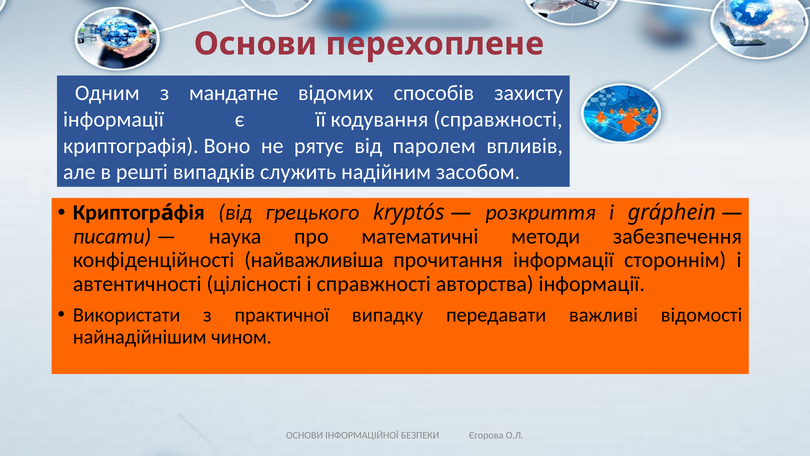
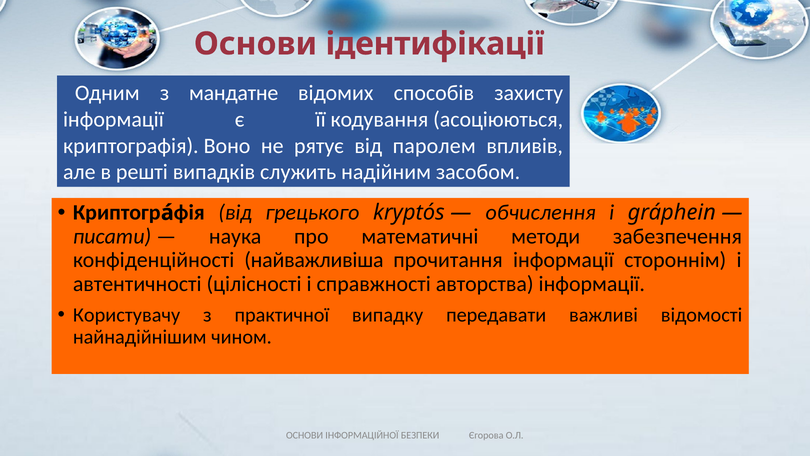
перехоплене: перехоплене -> ідентифікації (435, 44)
кодування справжності: справжності -> асоціюються (498, 119)
розкриття: розкриття -> обчислення (541, 213)
Використати: Використати -> Користувачу (127, 315)
